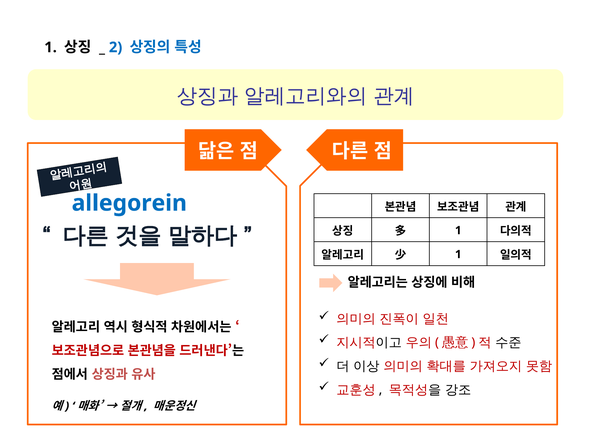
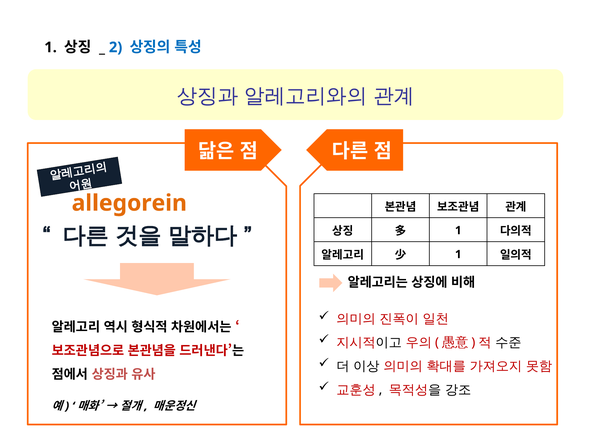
allegorein colour: blue -> orange (129, 203)
